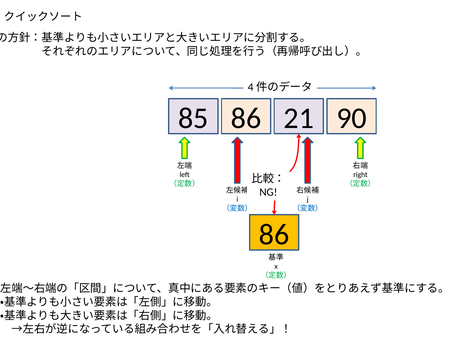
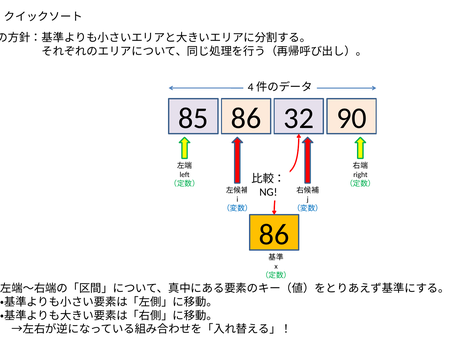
21: 21 -> 32 (299, 118)
